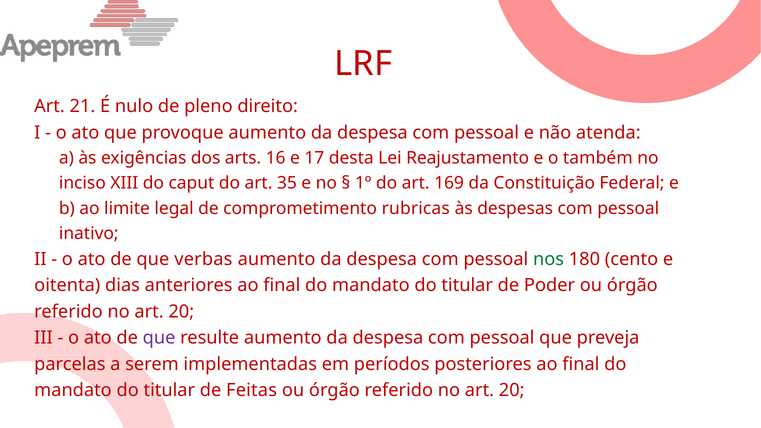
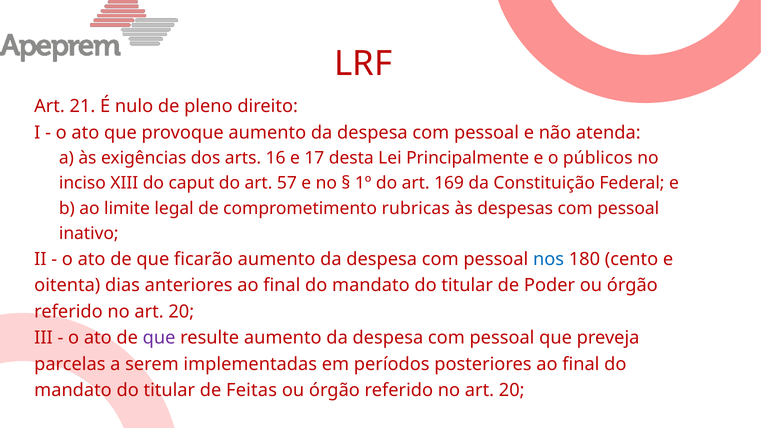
Reajustamento: Reajustamento -> Principalmente (468, 158)
também: também -> públicos (598, 158)
35: 35 -> 57 (287, 183)
verbas: verbas -> ficarão (203, 259)
nos colour: green -> blue (549, 259)
